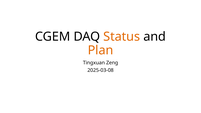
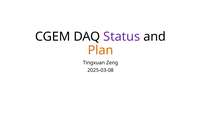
Status colour: orange -> purple (122, 37)
